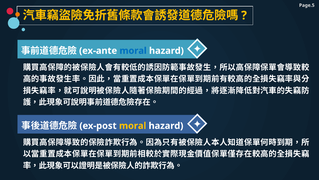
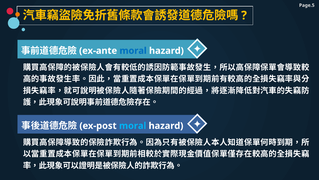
moral colour: yellow -> light blue (133, 125)
